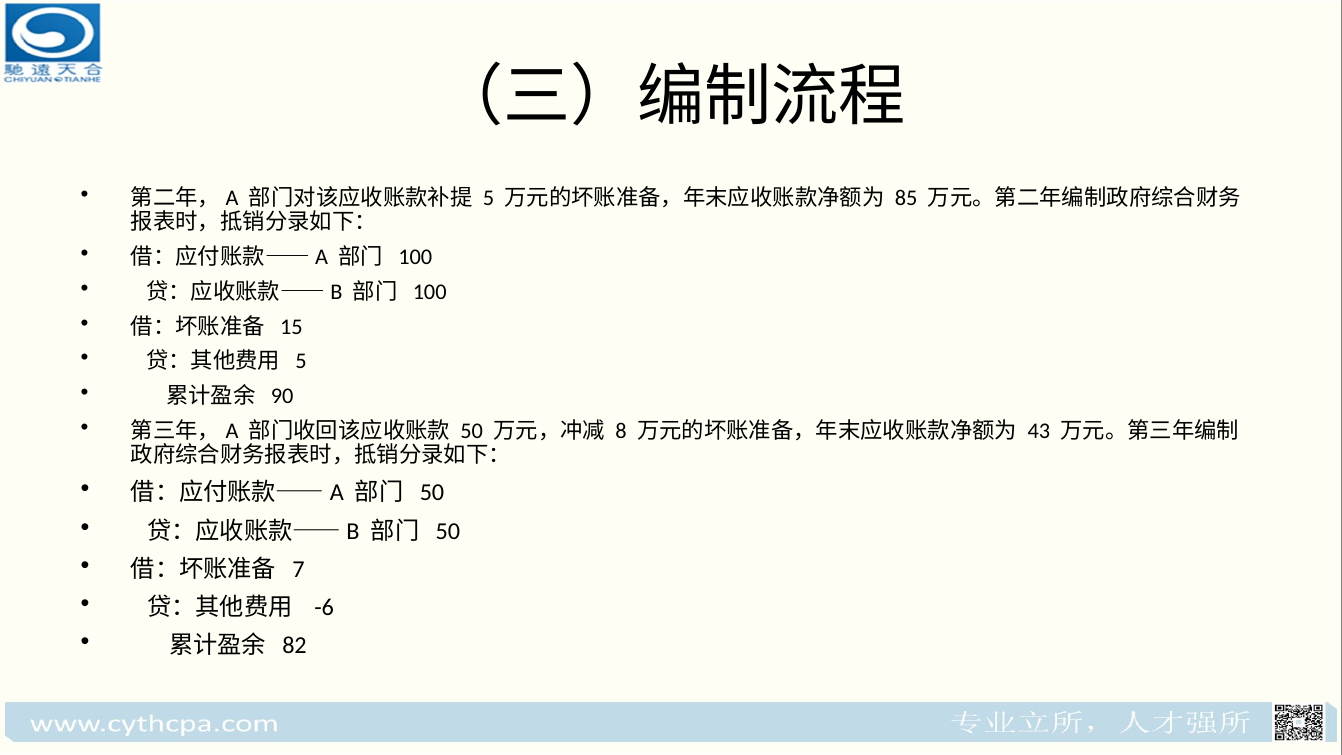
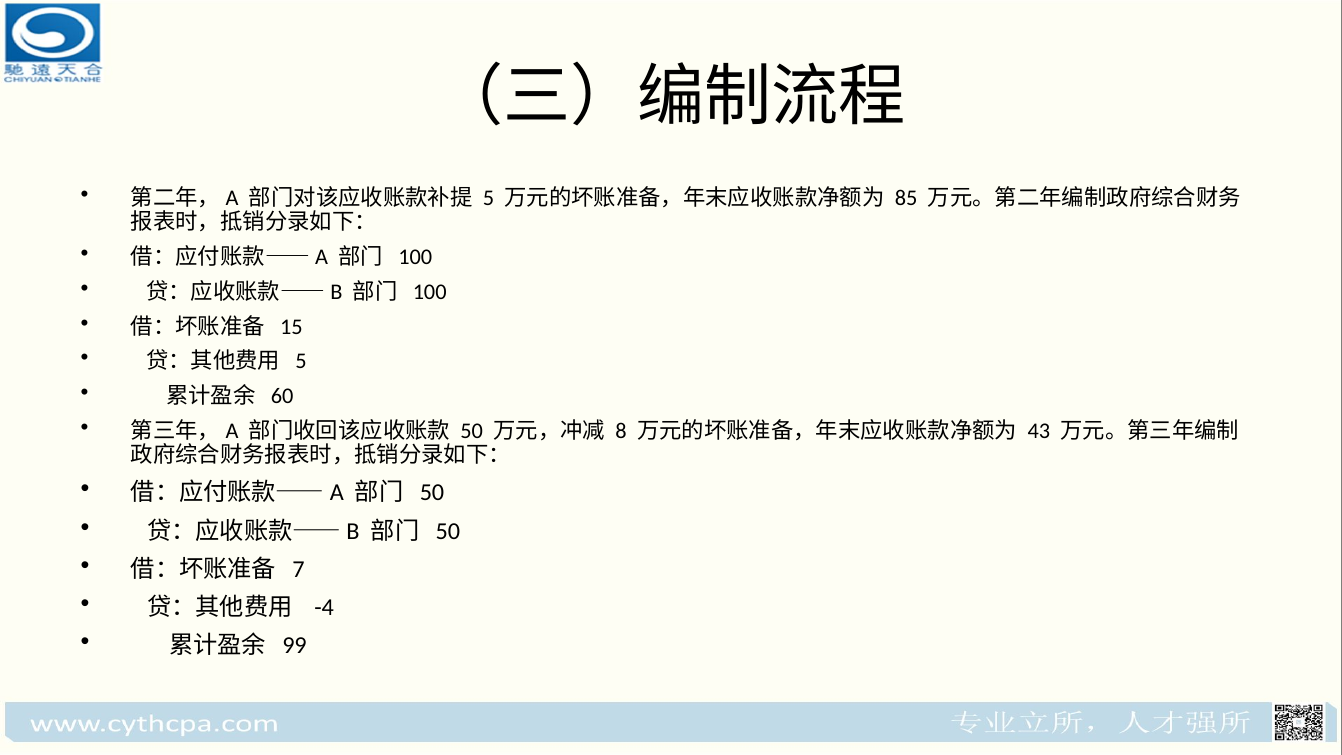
90: 90 -> 60 (282, 396)
-6: -6 -> -4 (324, 608)
82: 82 -> 99 (295, 646)
